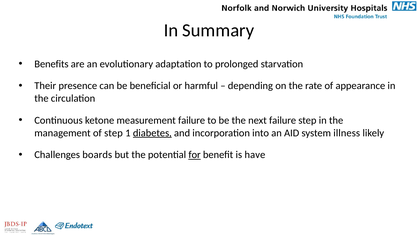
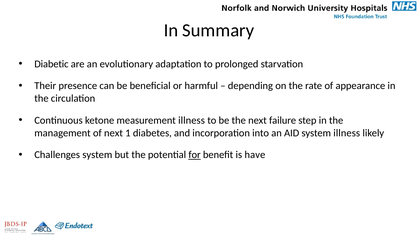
Benefits: Benefits -> Diabetic (51, 64)
measurement failure: failure -> illness (192, 120)
of step: step -> next (113, 133)
diabetes underline: present -> none (152, 133)
Challenges boards: boards -> system (97, 155)
